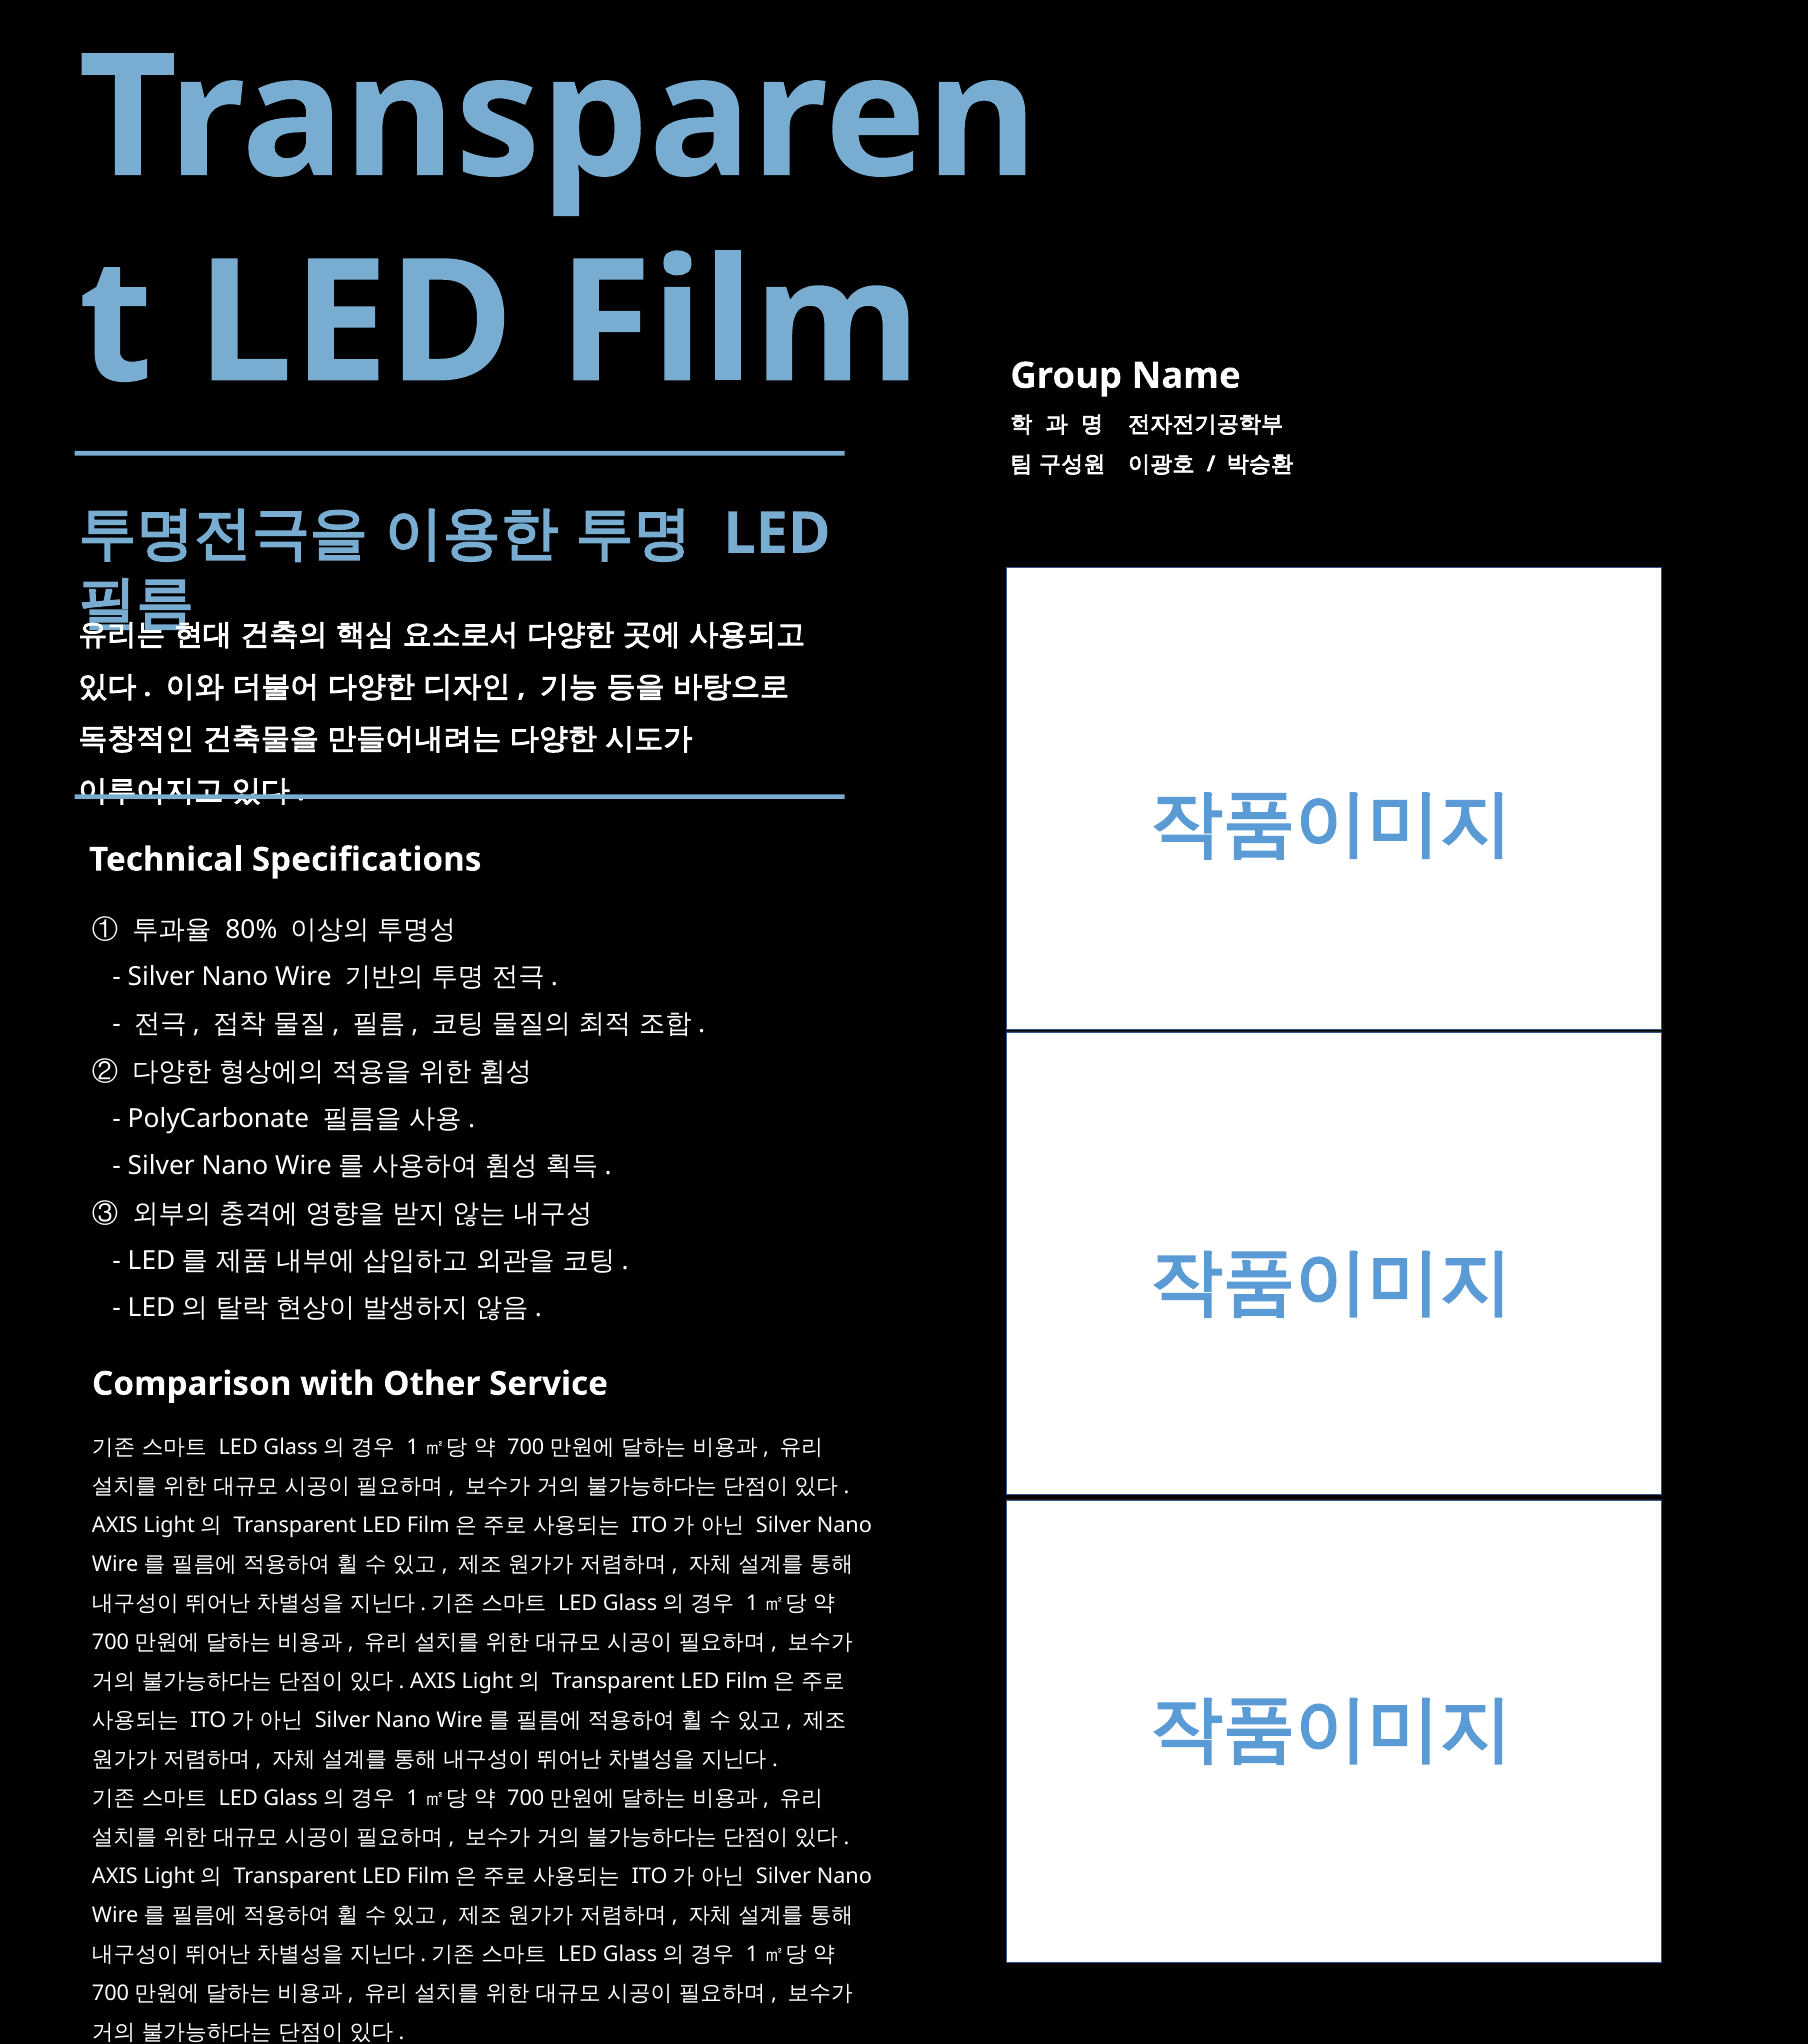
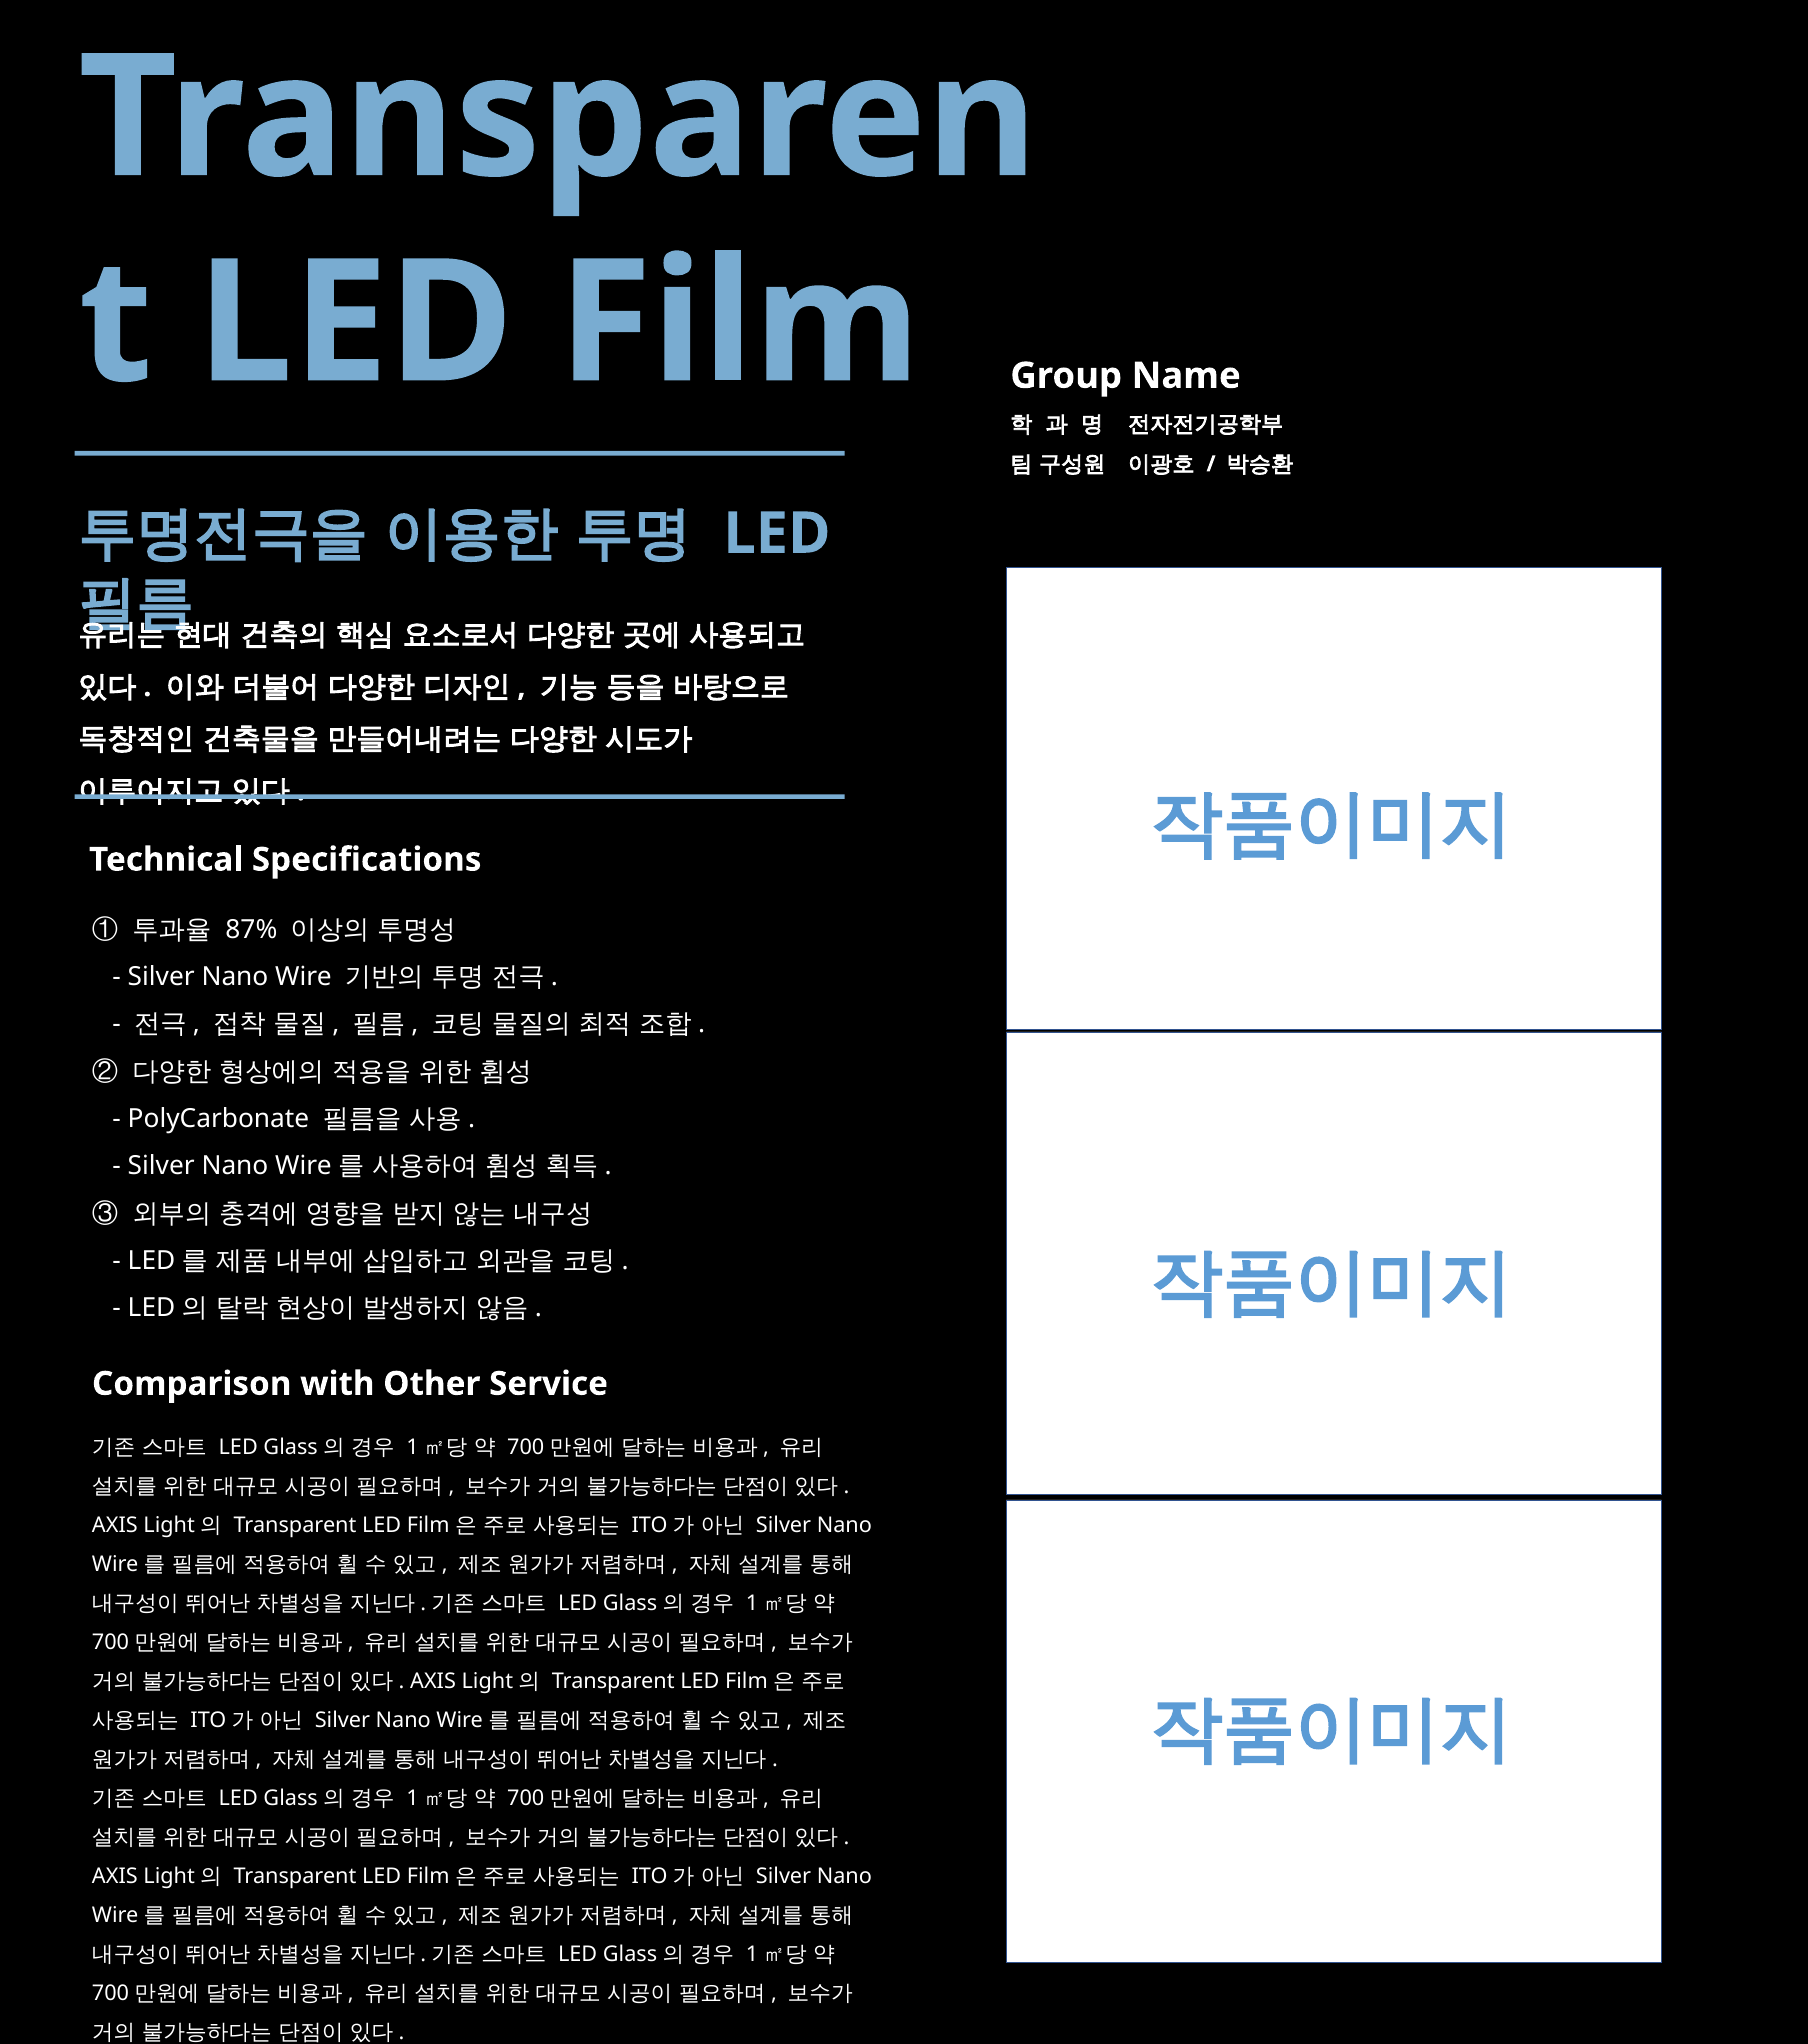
80%: 80% -> 87% (251, 930)
